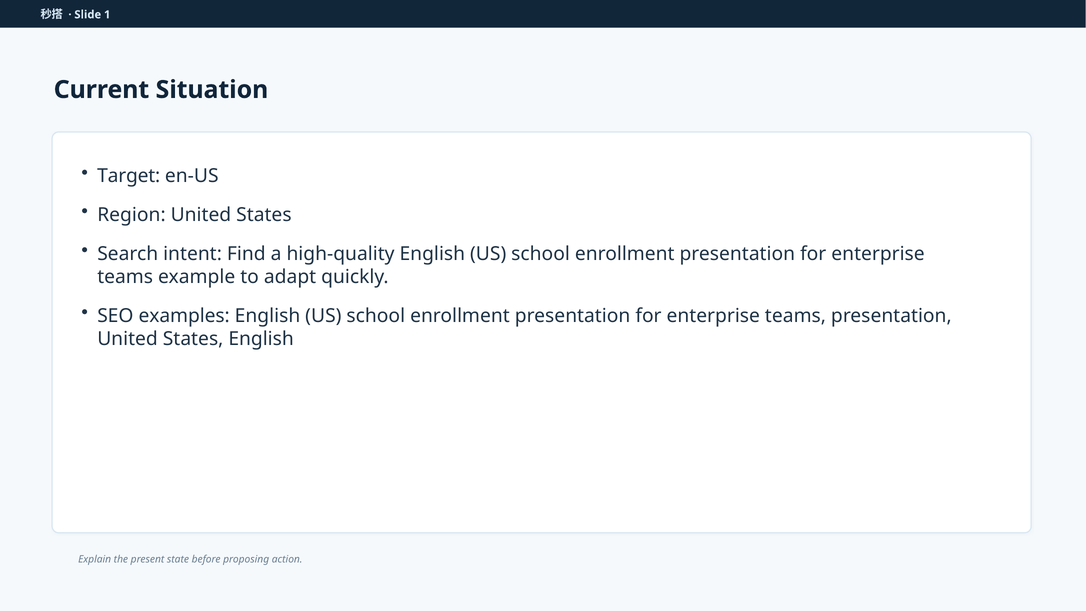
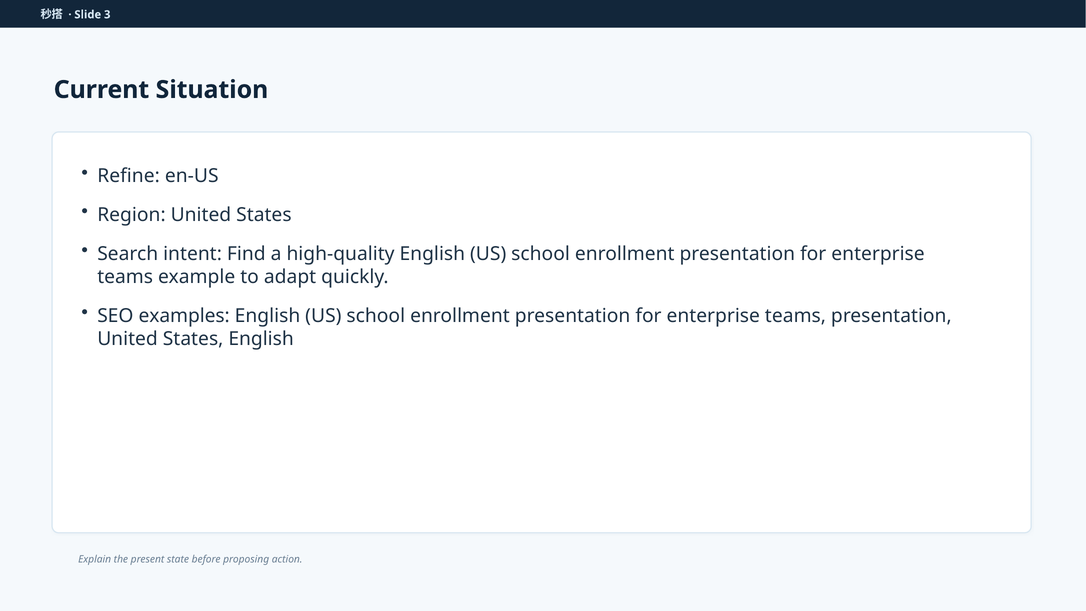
1: 1 -> 3 (107, 15)
Target: Target -> Refine (129, 176)
